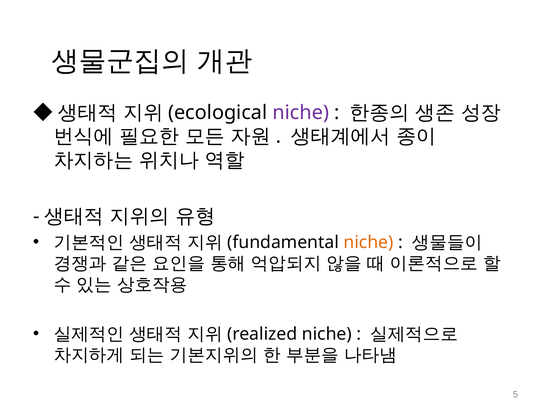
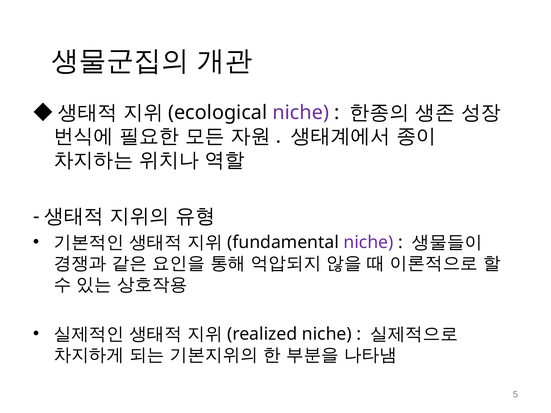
niche colour: orange -> purple (368, 243)
